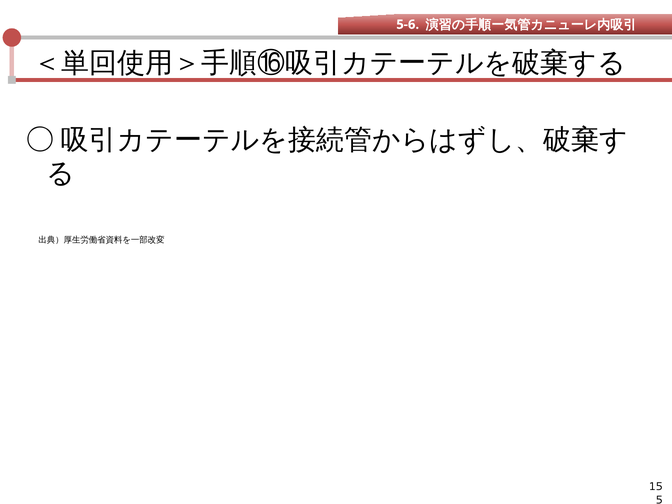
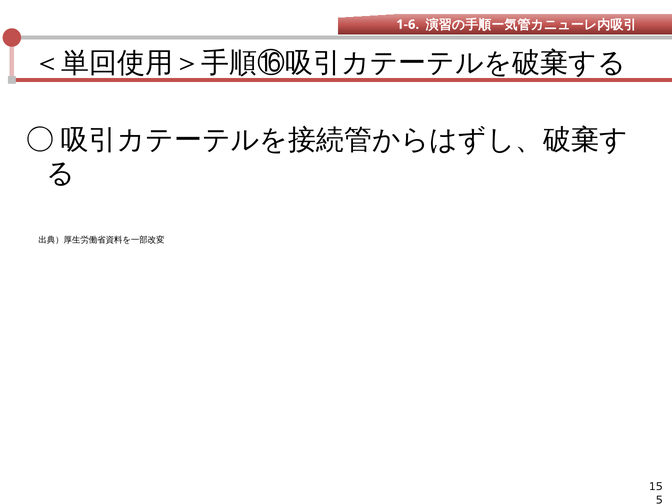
5-6: 5-6 -> 1-6 (408, 24)
